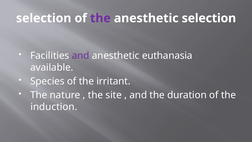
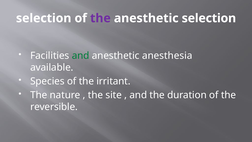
and colour: purple -> green (81, 56)
euthanasia: euthanasia -> anesthesia (167, 56)
induction: induction -> reversible (54, 107)
